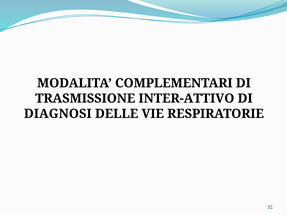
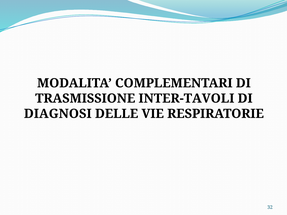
INTER-ATTIVO: INTER-ATTIVO -> INTER-TAVOLI (186, 99)
